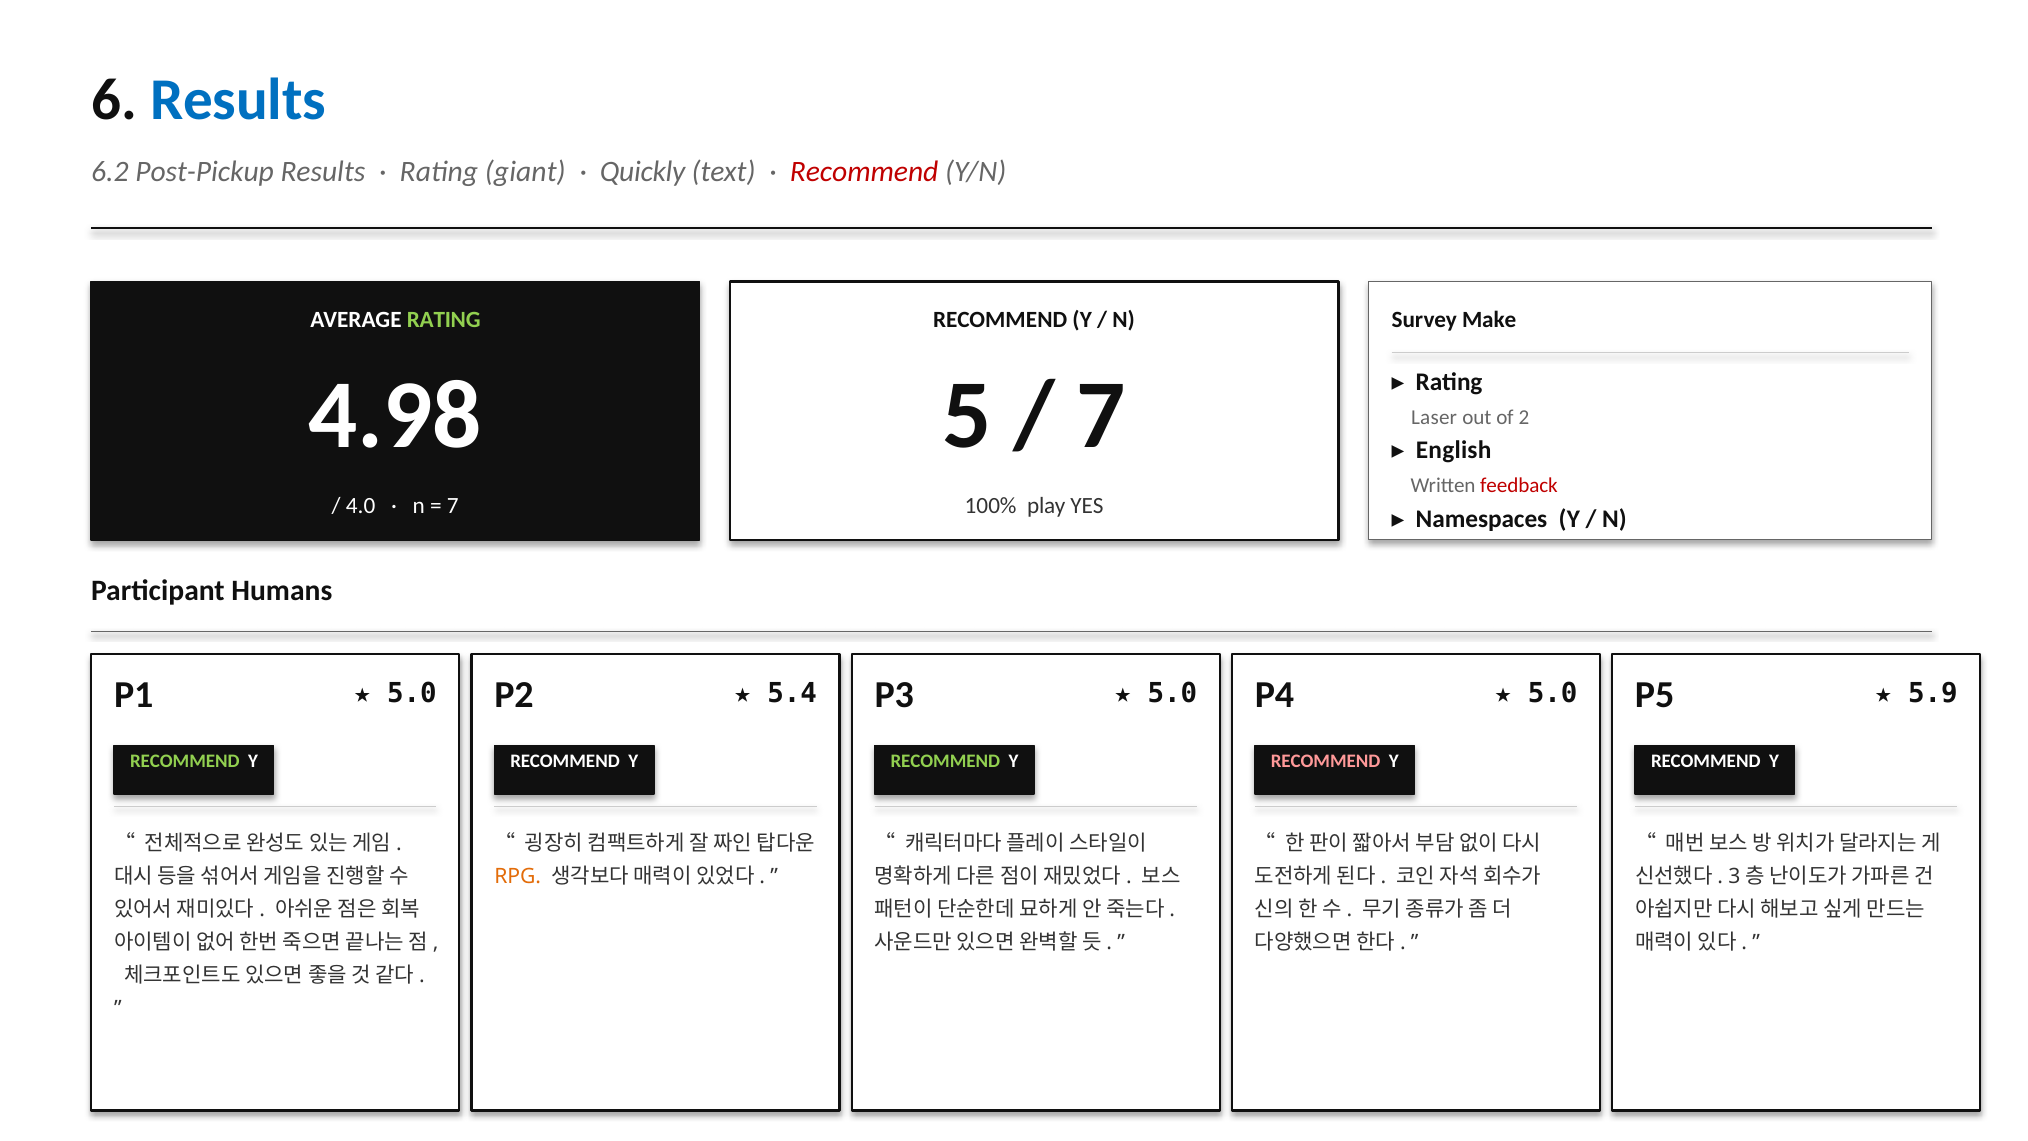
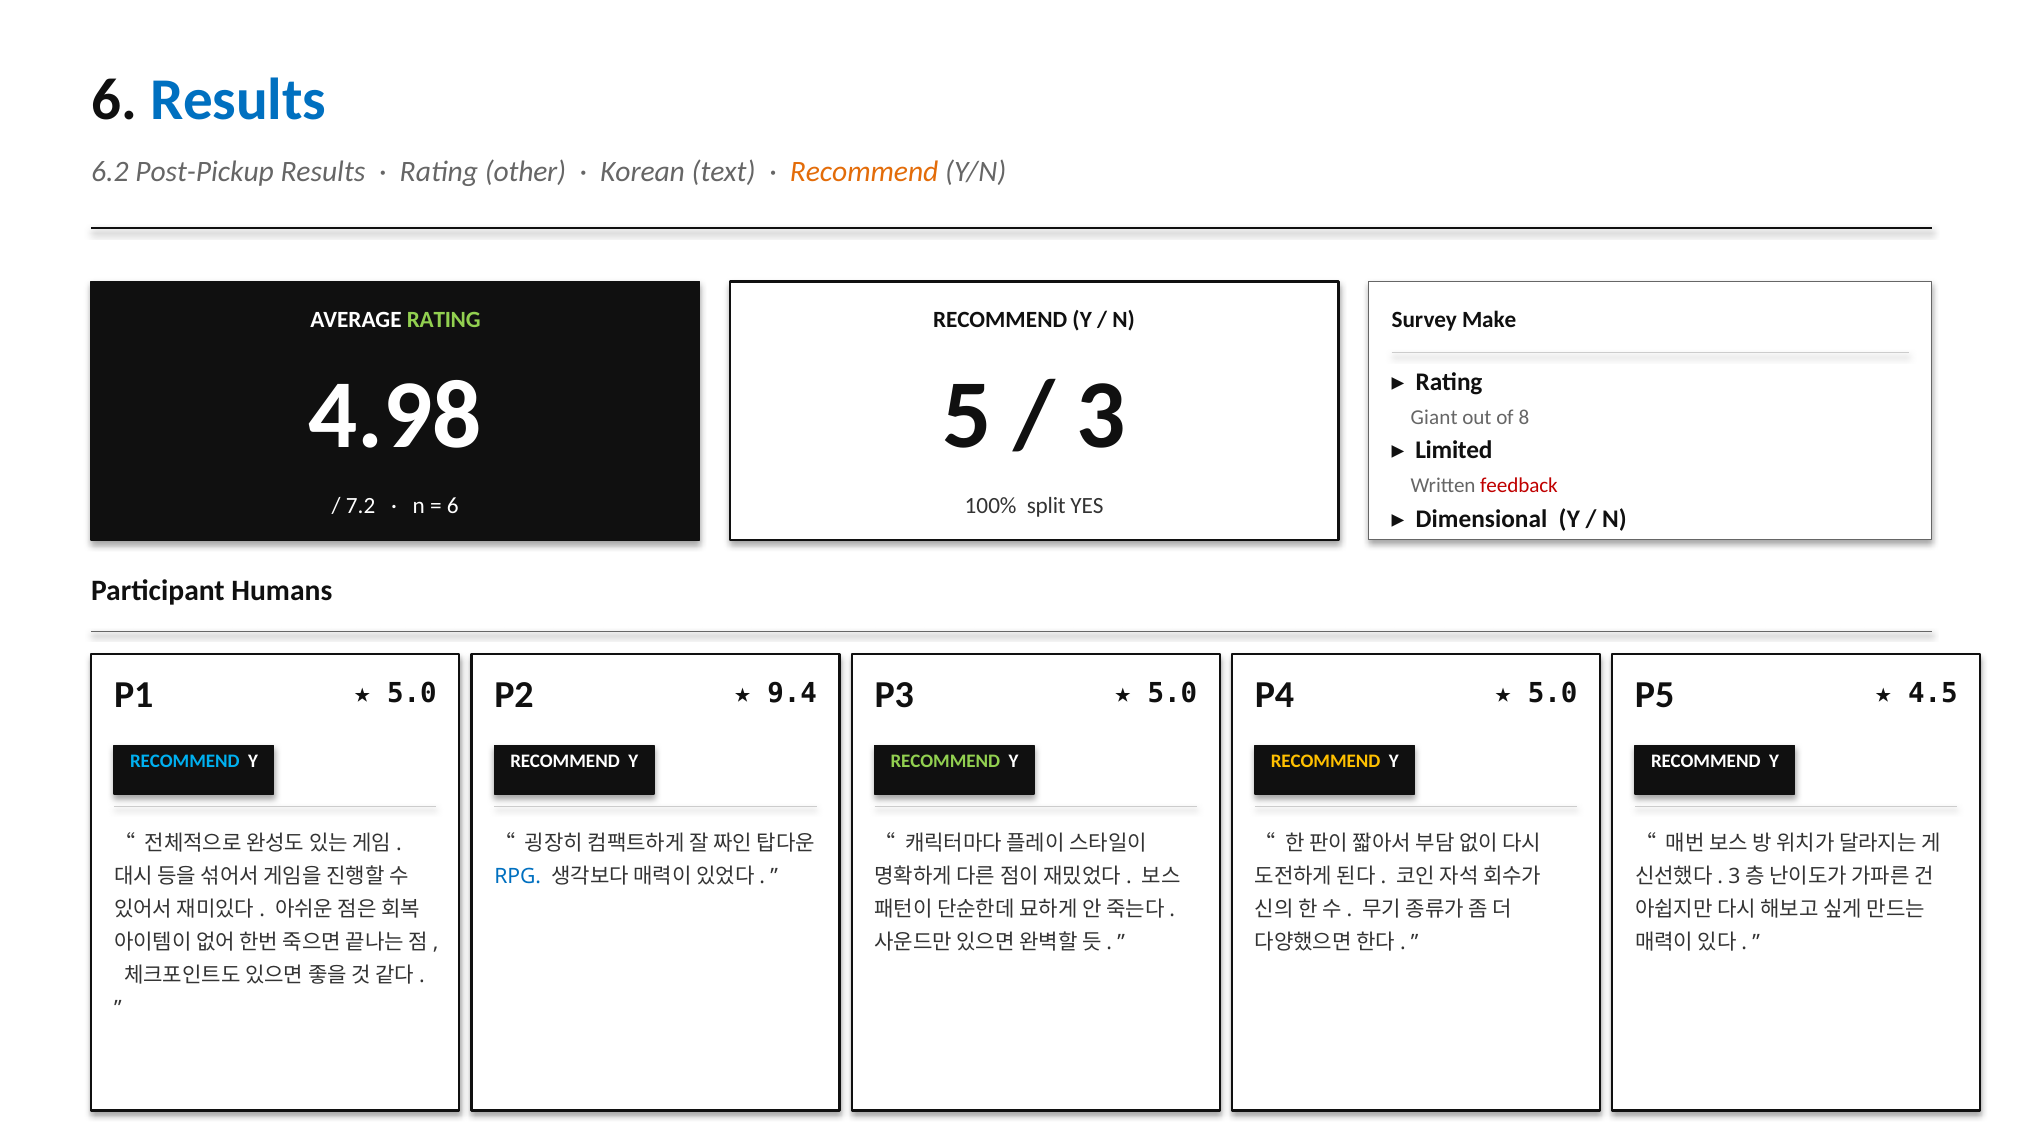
giant: giant -> other (525, 172)
Quickly: Quickly -> Korean (643, 172)
Recommend colour: red -> orange (864, 172)
7: 7 -> 3 (1101, 415)
Laser: Laser -> Giant (1434, 417)
2: 2 -> 8 (1524, 417)
English: English -> Limited (1454, 450)
4.0: 4.0 -> 7.2 (361, 505)
7: 7 -> 6 (453, 505)
play: play -> split (1046, 505)
Namespaces: Namespaces -> Dimensional (1481, 519)
5.4: 5.4 -> 9.4 (792, 694)
5.9: 5.9 -> 4.5 (1933, 694)
RECOMMEND colour: light green -> light blue (185, 761)
RECOMMEND colour: pink -> yellow (1326, 761)
RPG colour: orange -> blue (518, 876)
